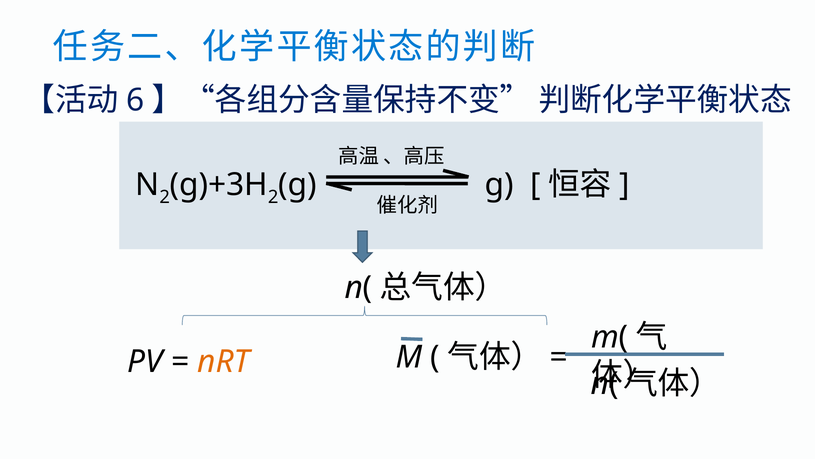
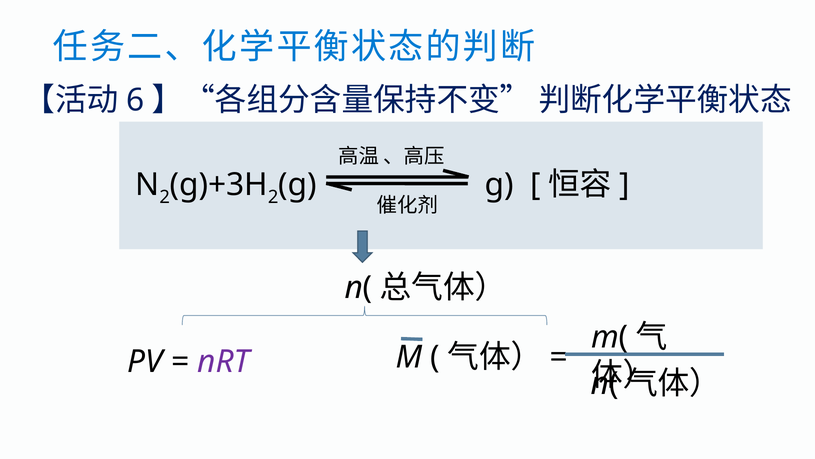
nRT colour: orange -> purple (223, 361)
